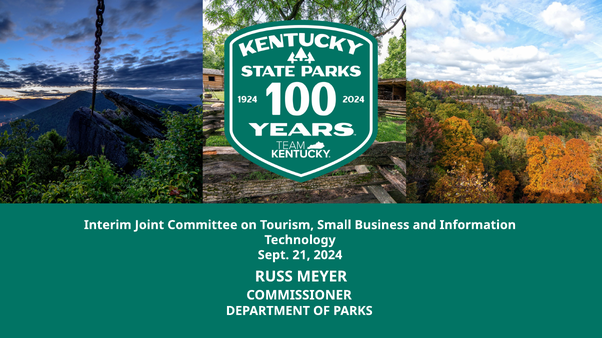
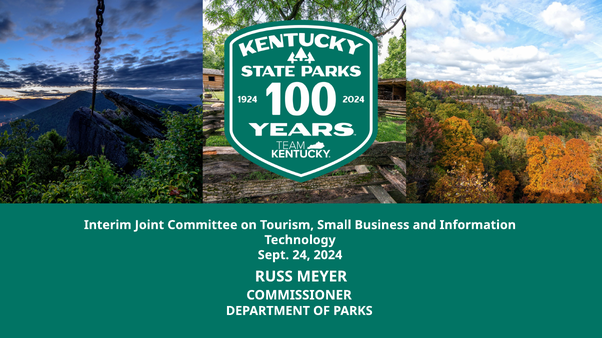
21: 21 -> 24 (301, 255)
